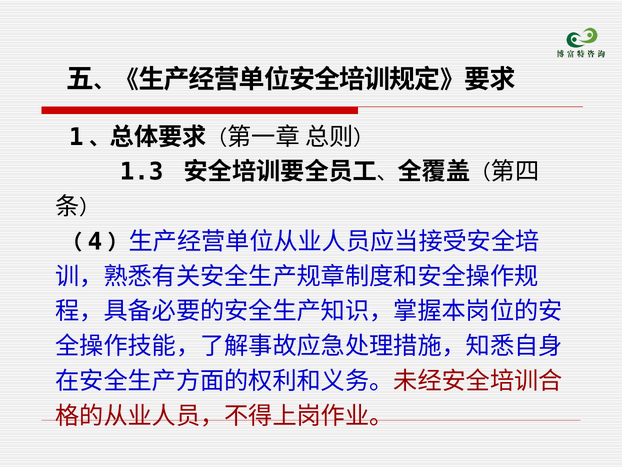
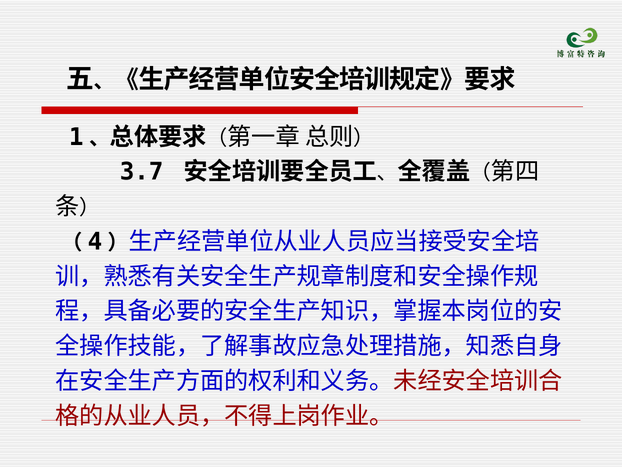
1.3: 1.3 -> 3.7 (142, 172)
